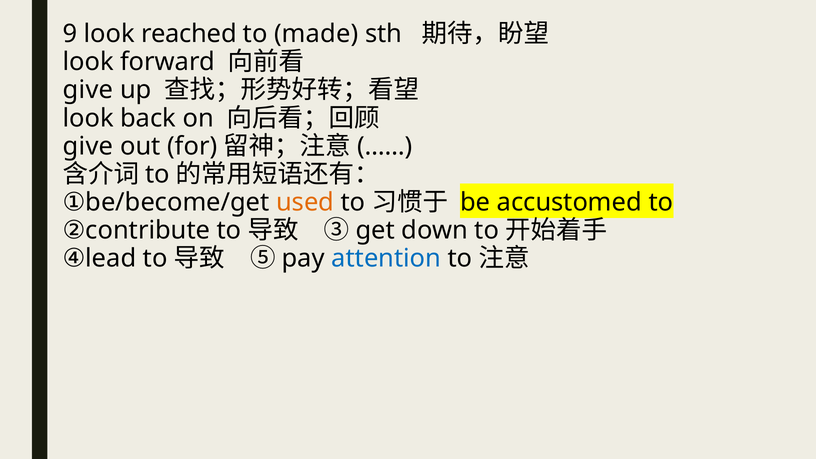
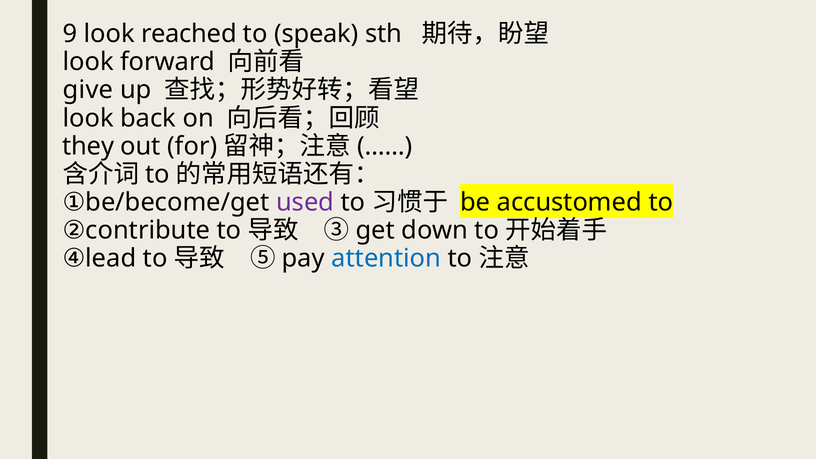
made: made -> speak (316, 34)
give: give -> they (88, 146)
used colour: orange -> purple (305, 202)
